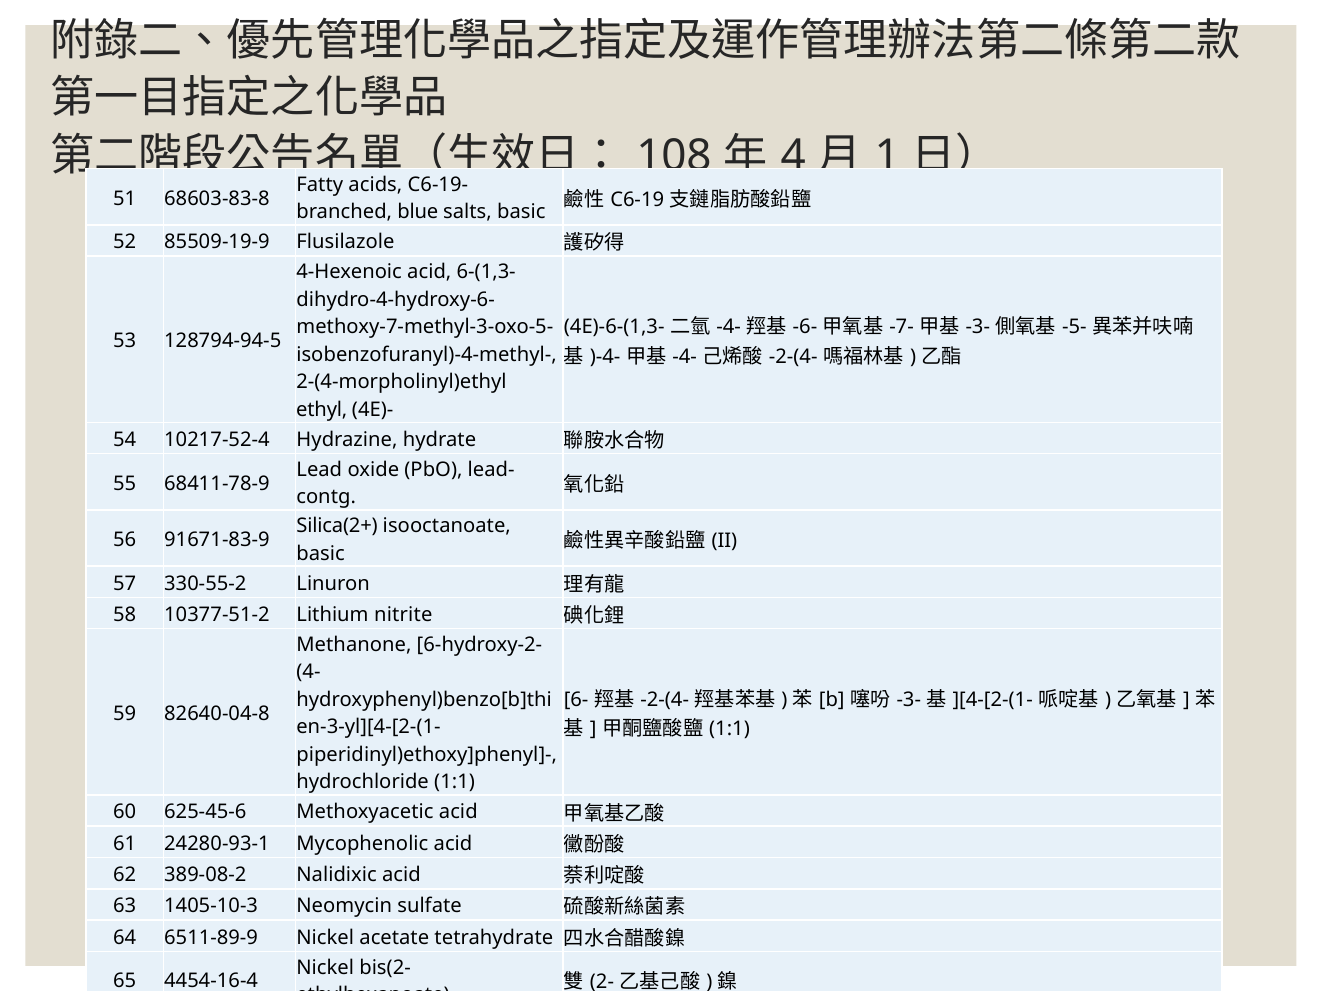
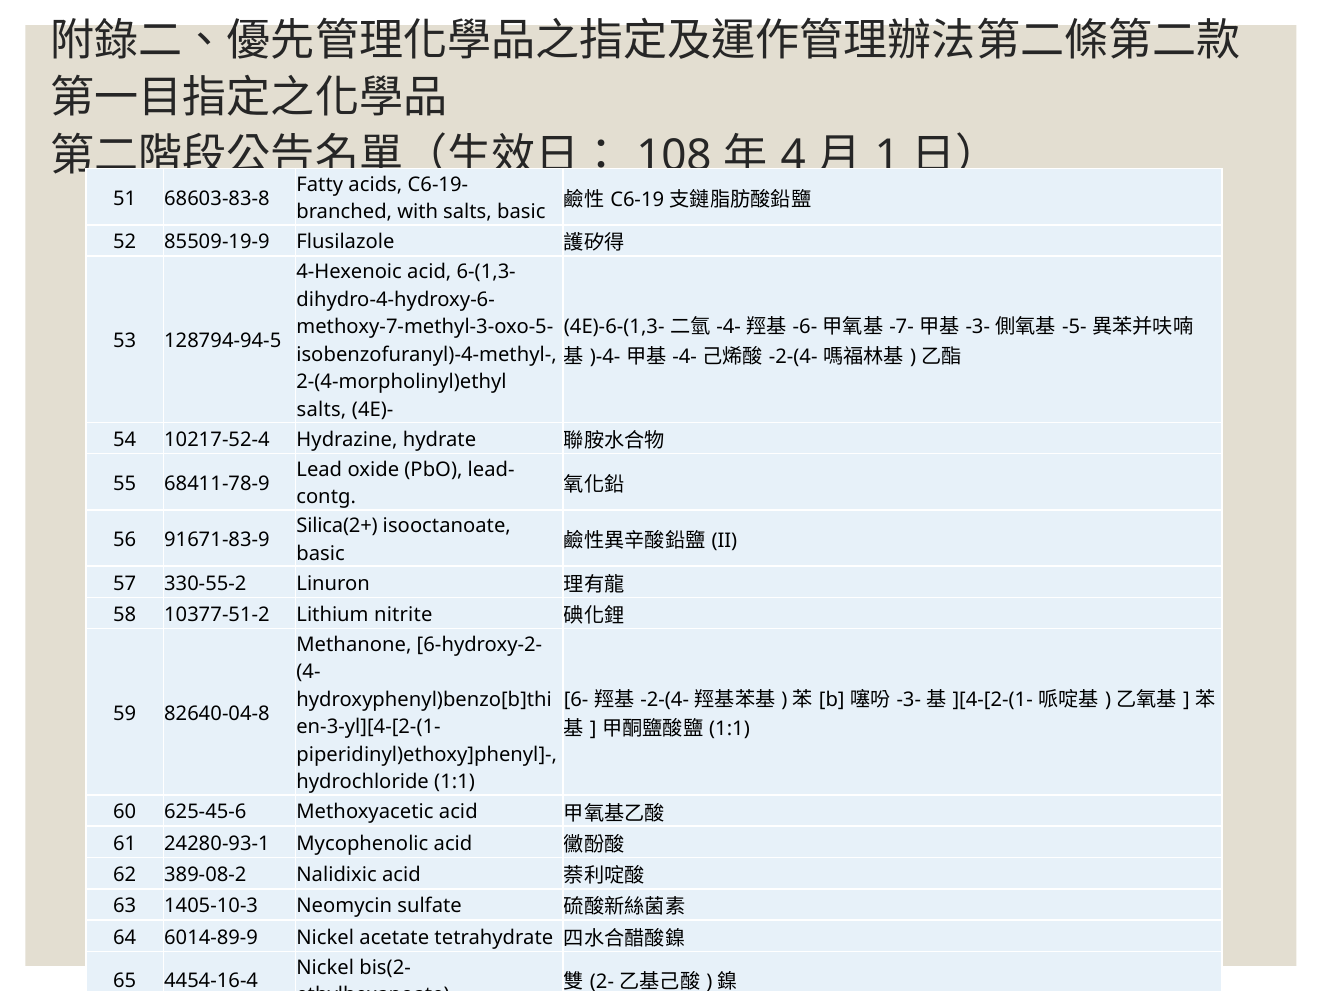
blue: blue -> with (418, 212)
ethyl: ethyl -> salts (322, 410)
6511-89-9: 6511-89-9 -> 6014-89-9 (211, 938)
